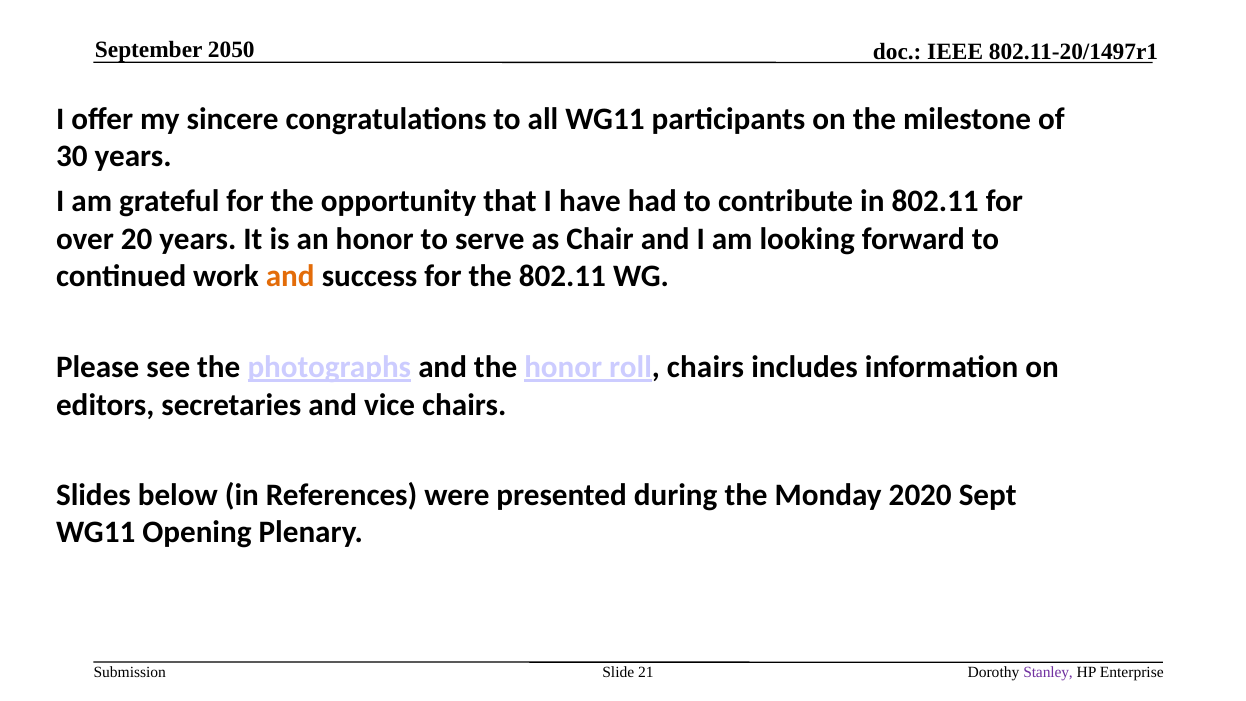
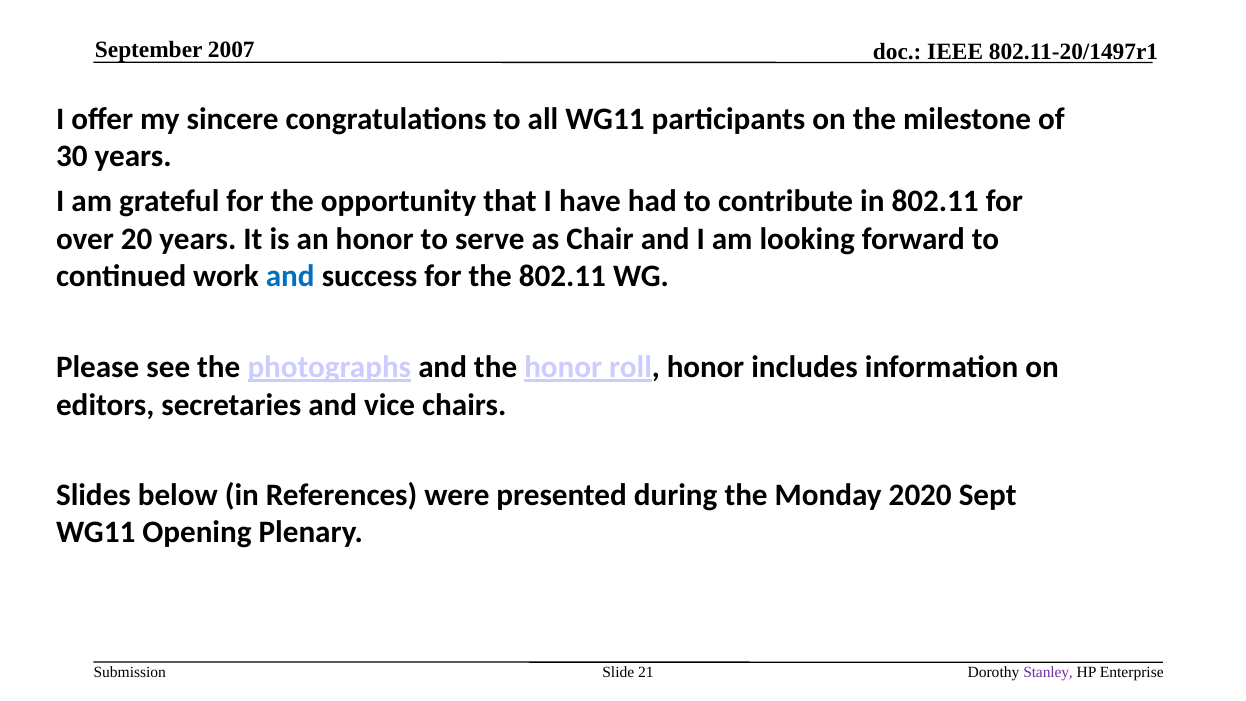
2050: 2050 -> 2007 (231, 50)
and colour: orange -> blue (290, 276)
roll chairs: chairs -> honor (706, 367)
